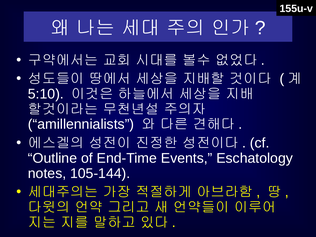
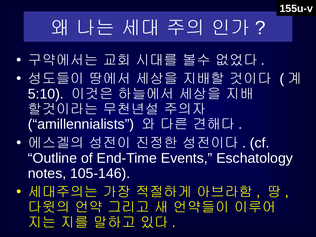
105-144: 105-144 -> 105-146 (100, 173)
